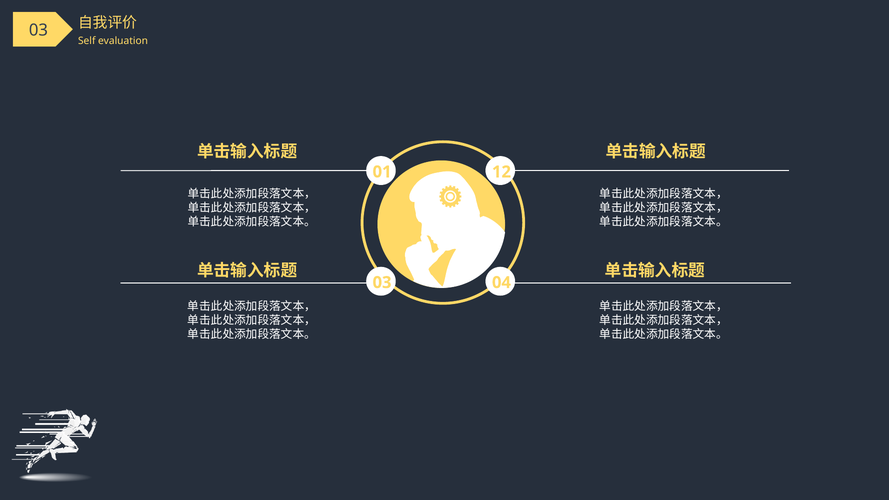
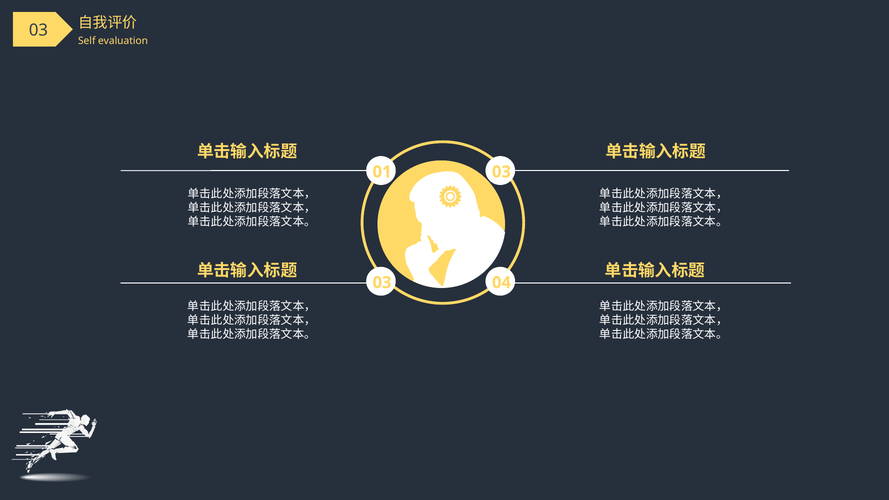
01 12: 12 -> 03 (501, 172)
